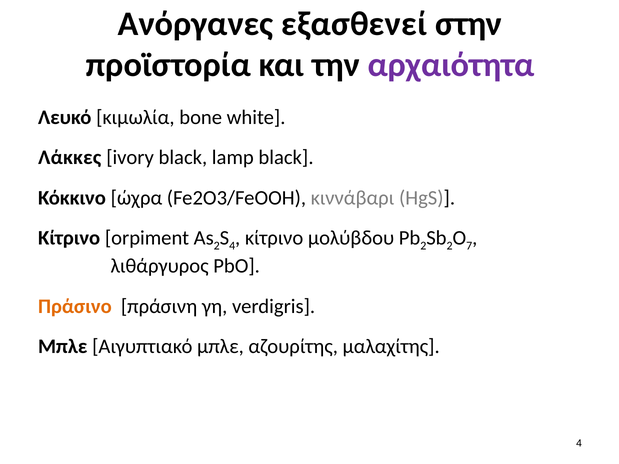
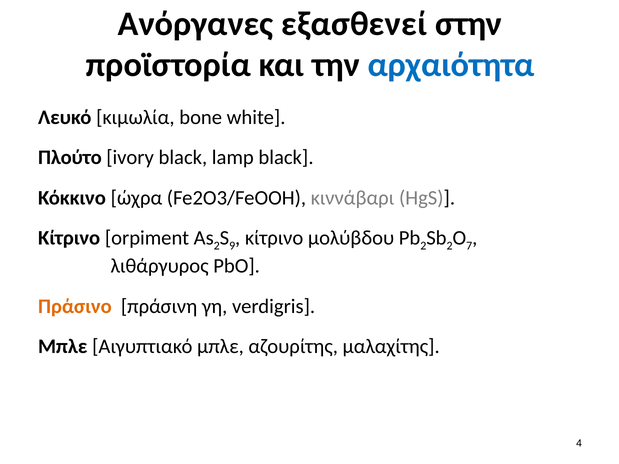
αρχαιότητα colour: purple -> blue (451, 65)
Λάκκες: Λάκκες -> Πλούτο (70, 158)
4: 4 -> 9 (232, 246)
